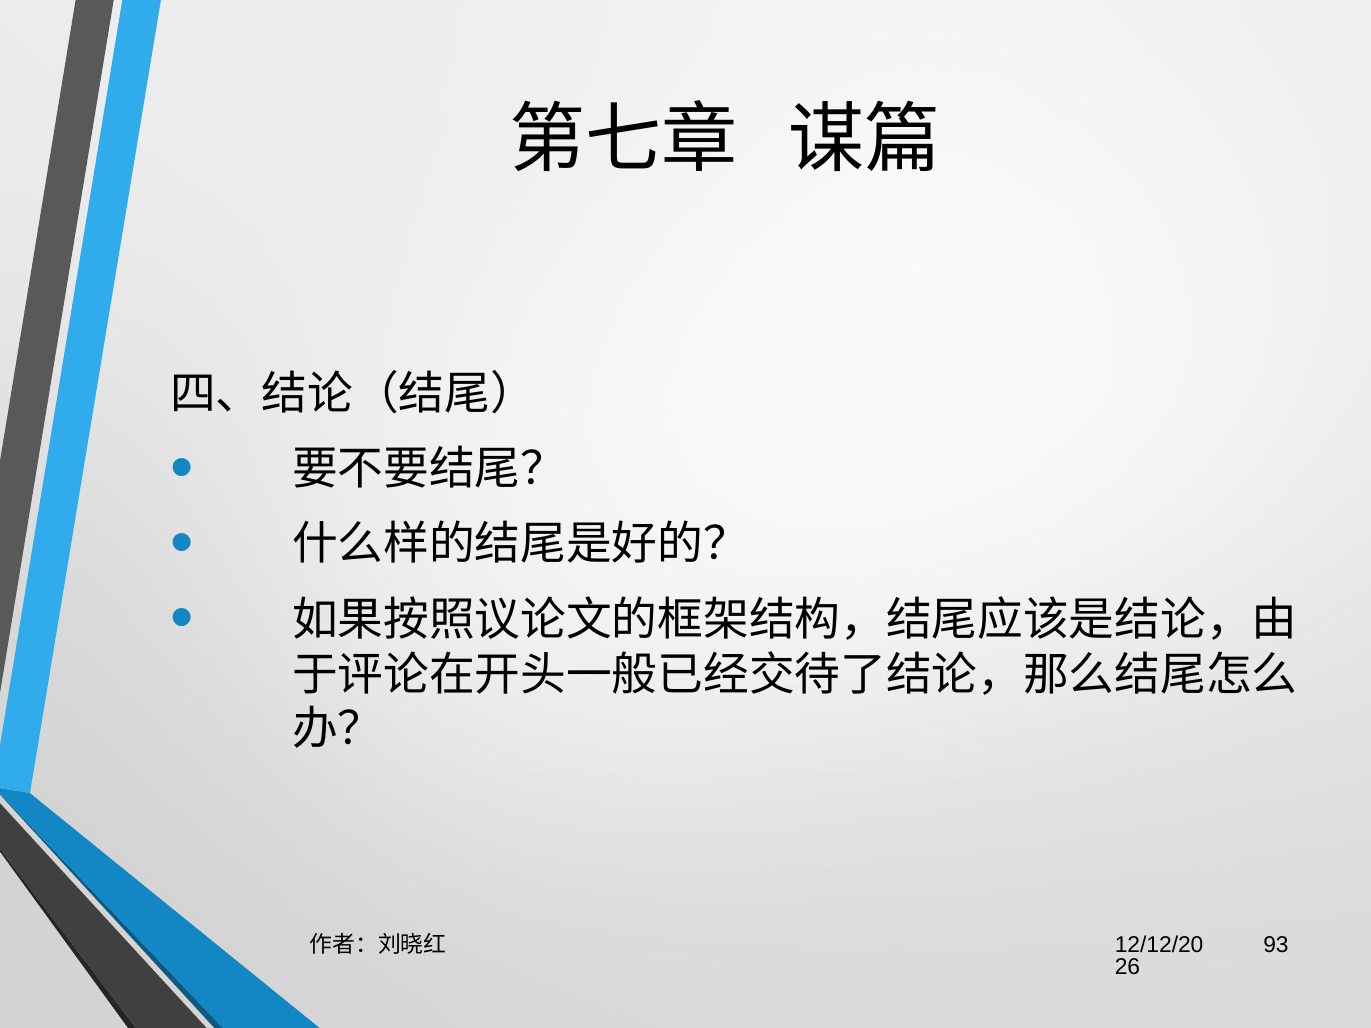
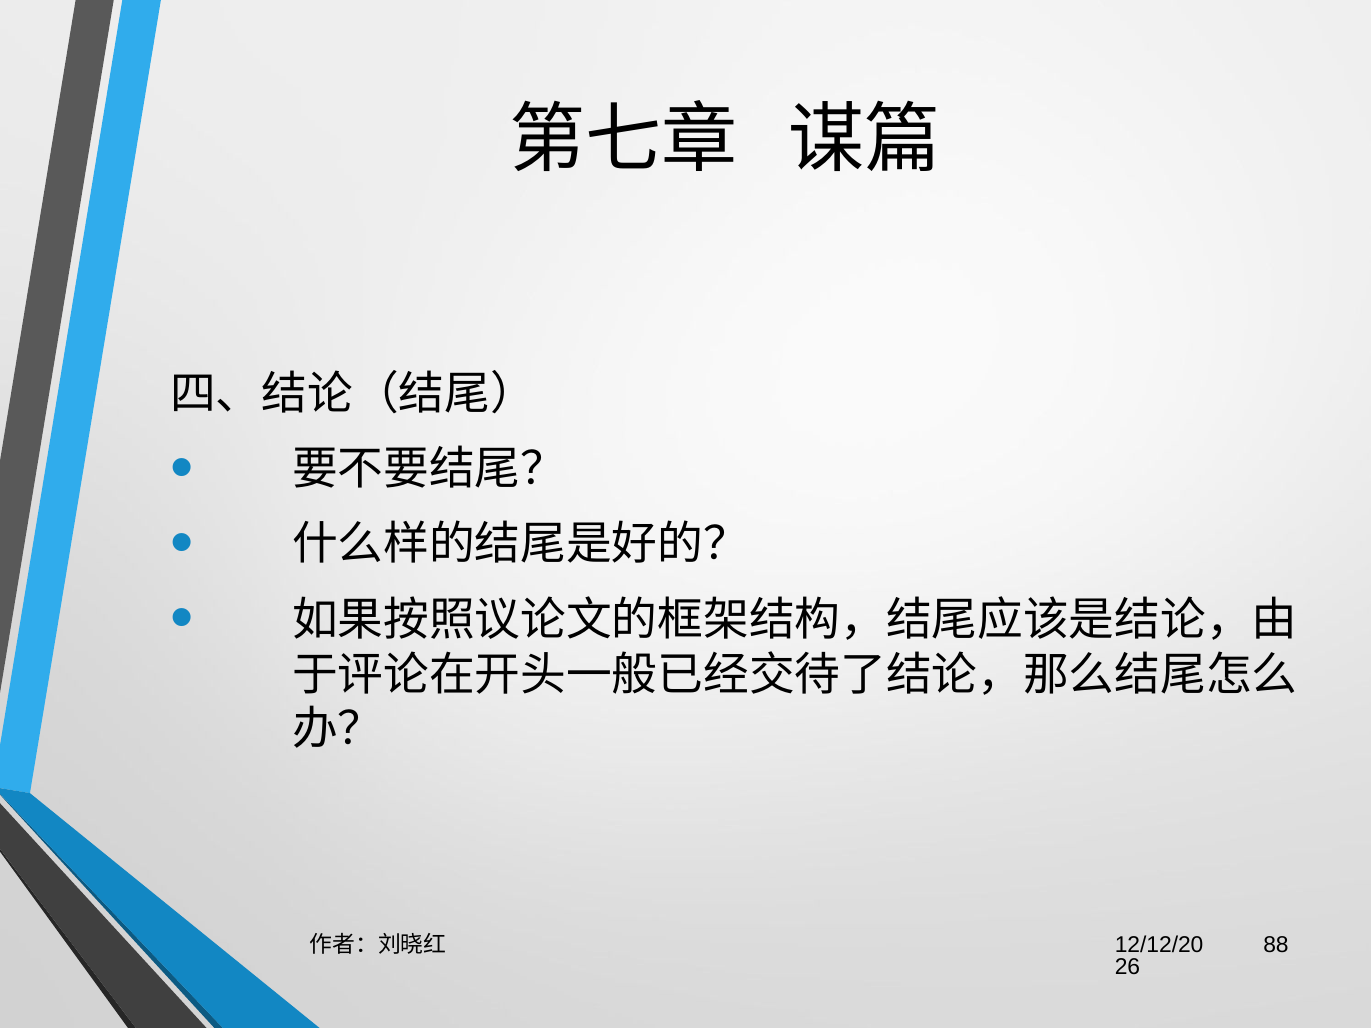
93: 93 -> 88 (1276, 945)
